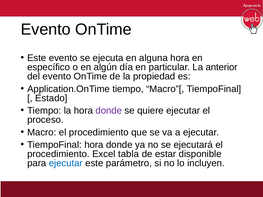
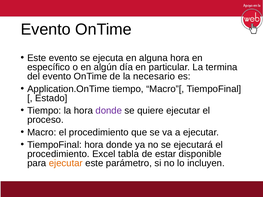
anterior: anterior -> termina (222, 67)
propiedad: propiedad -> necesario (154, 77)
ejecutar colour: blue -> orange (66, 163)
